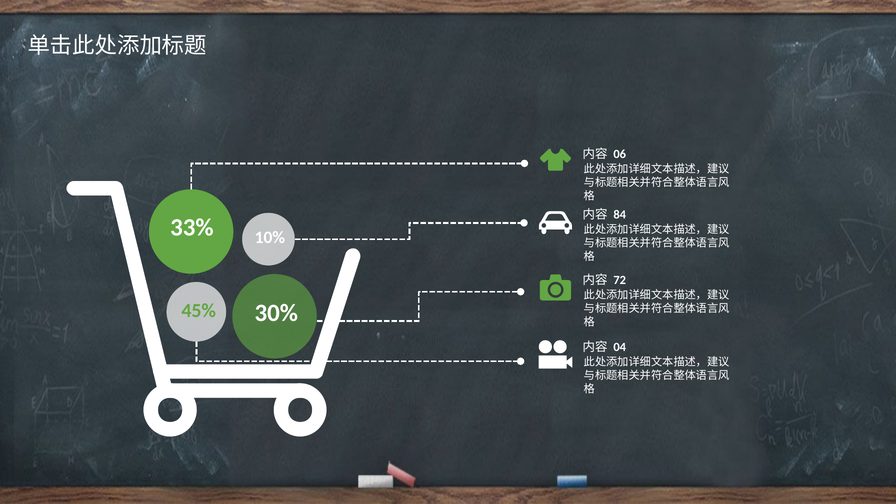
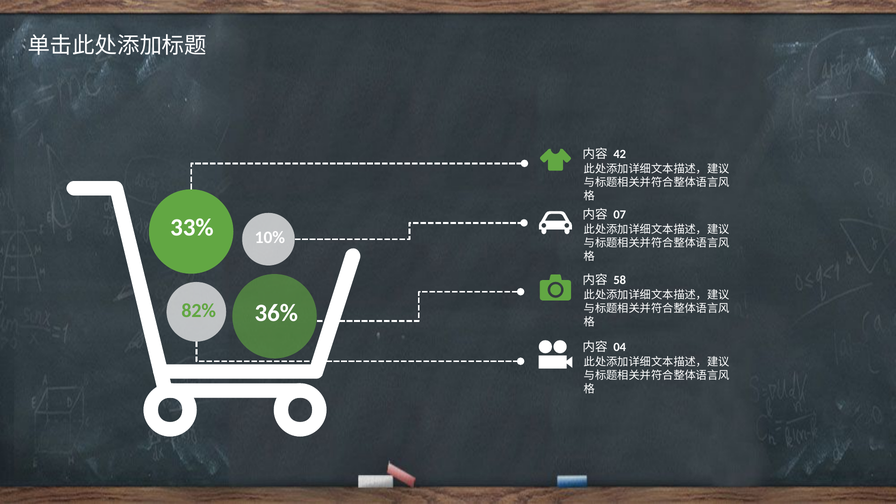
06: 06 -> 42 (620, 154)
84: 84 -> 07 (620, 214)
72: 72 -> 58 (620, 280)
45%: 45% -> 82% (199, 311)
30%: 30% -> 36% (276, 313)
